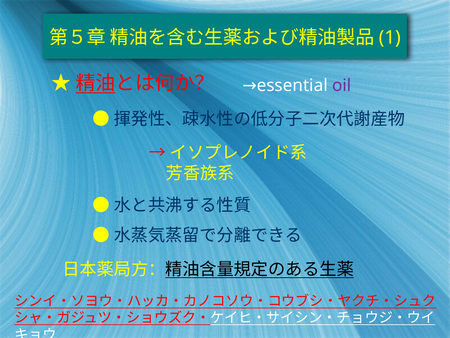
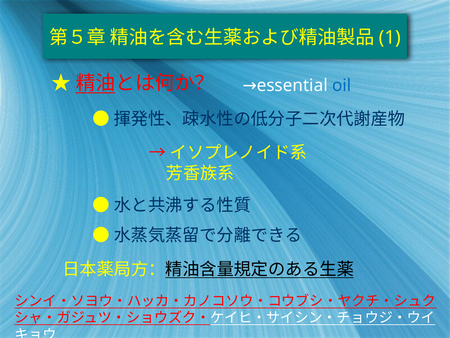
oil colour: purple -> blue (342, 85)
